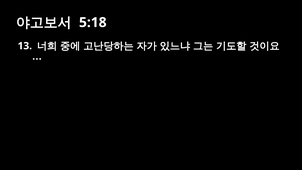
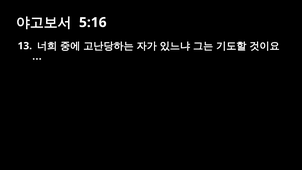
5:18: 5:18 -> 5:16 (93, 22)
